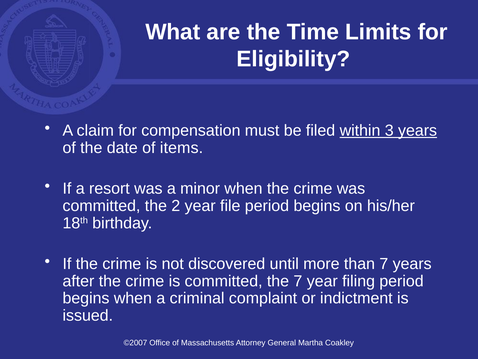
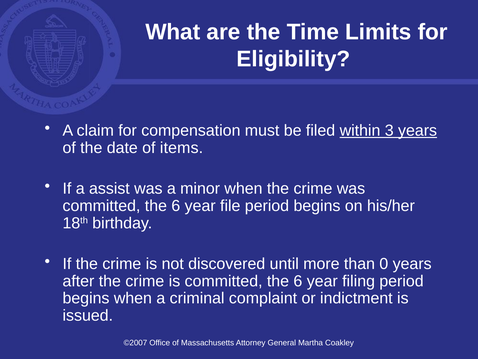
resort: resort -> assist (109, 188)
2: 2 -> 6 (176, 206)
than 7: 7 -> 0 (384, 264)
is committed the 7: 7 -> 6 (298, 281)
